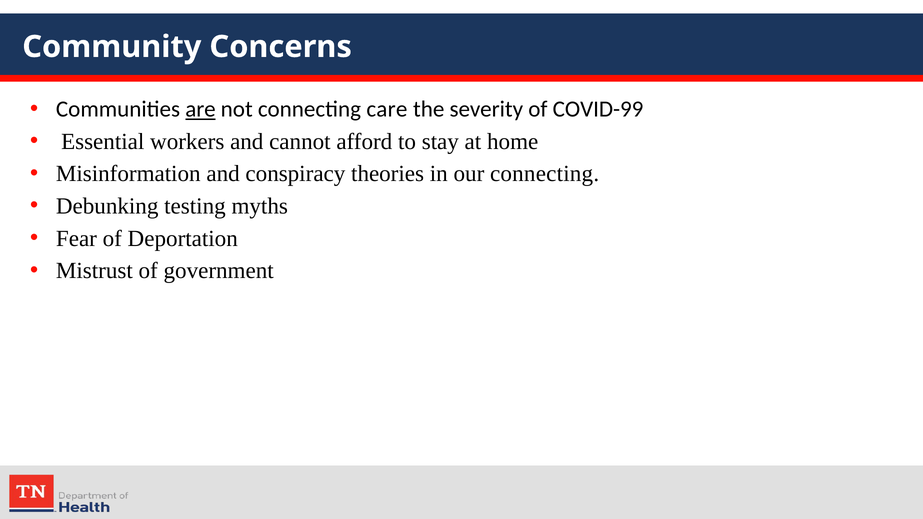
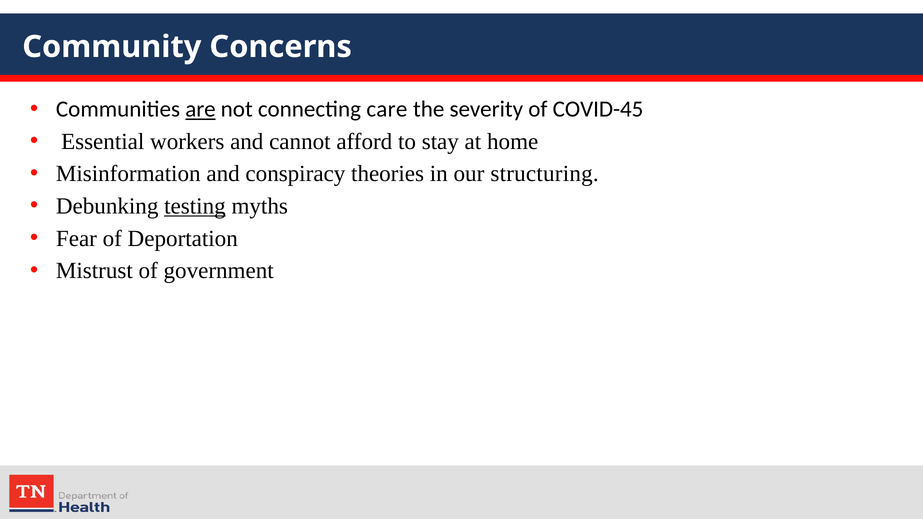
COVID-99: COVID-99 -> COVID-45 (598, 109)
our connecting: connecting -> structuring (545, 174)
testing underline: none -> present (195, 206)
